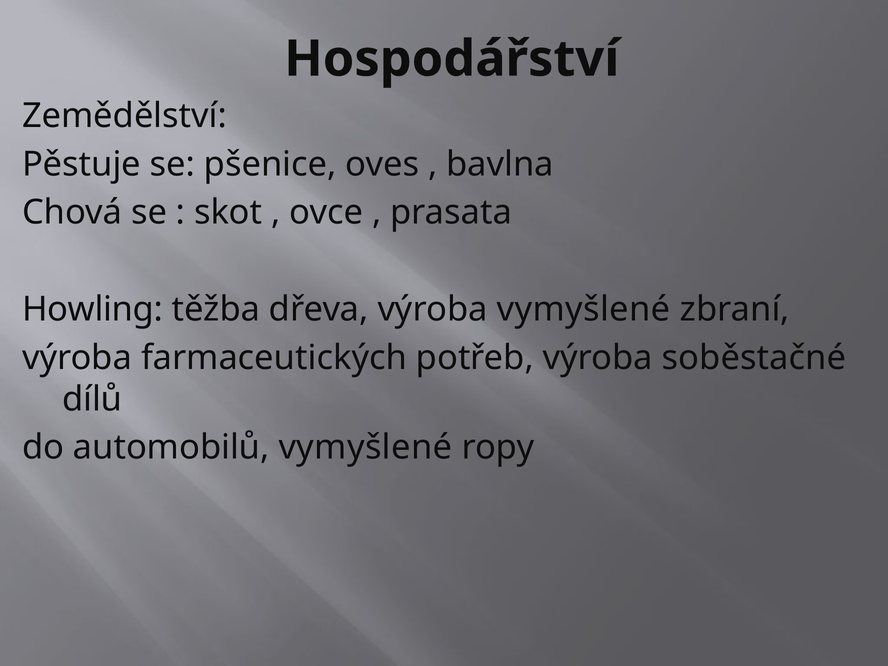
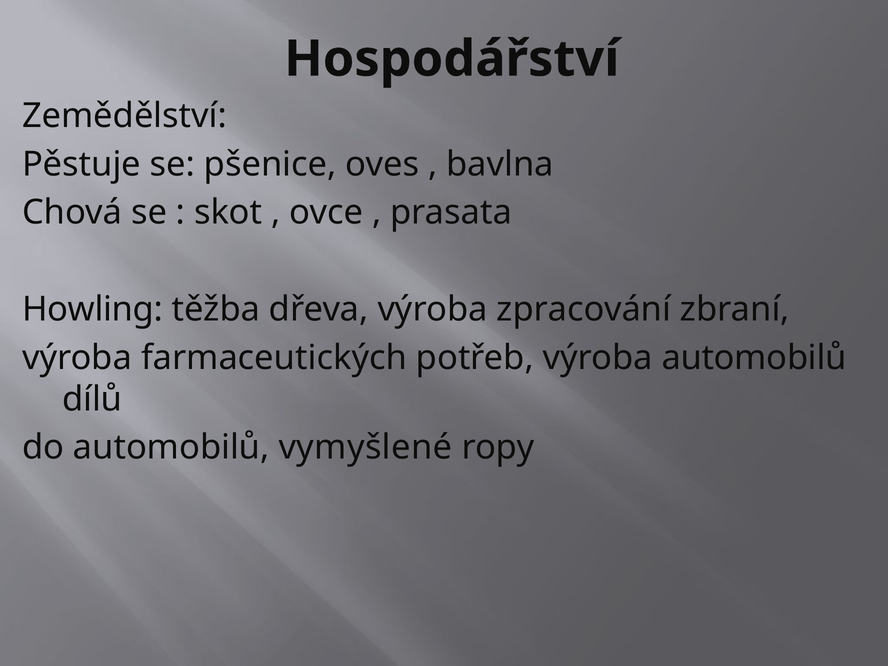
výroba vymyšlené: vymyšlené -> zpracování (584, 309)
výroba soběstačné: soběstačné -> automobilů (754, 358)
